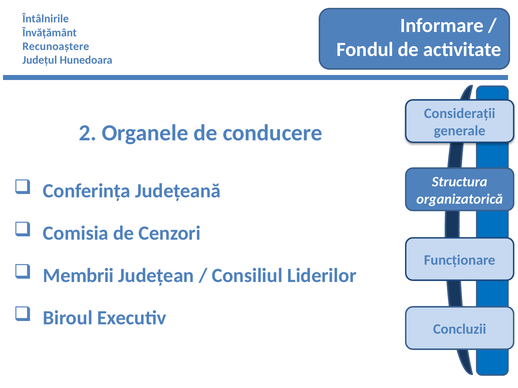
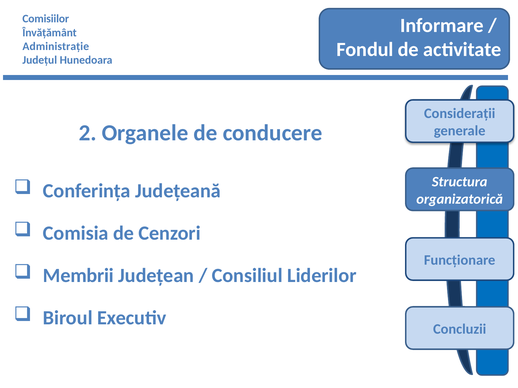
Întâlnirile: Întâlnirile -> Comisiilor (46, 19)
Recunoaștere: Recunoaștere -> Administrație (56, 46)
